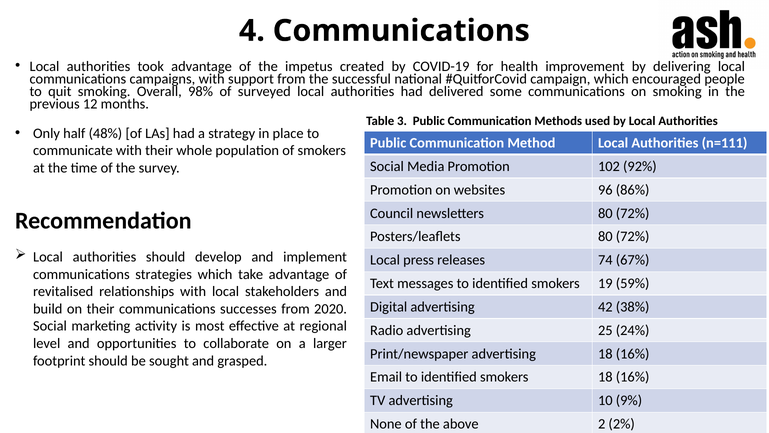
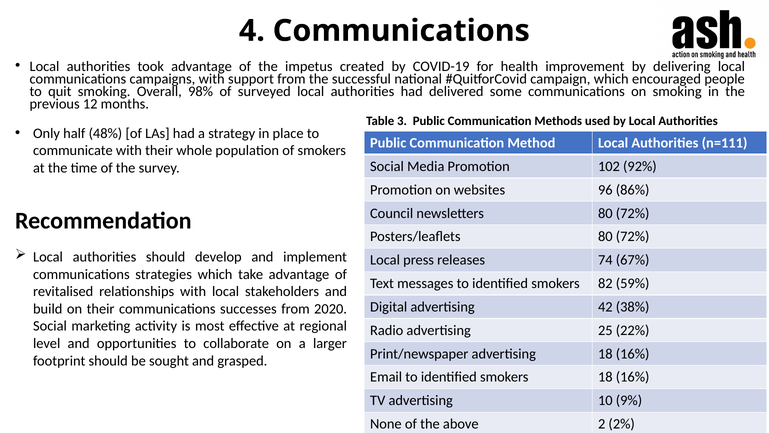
19: 19 -> 82 (605, 283)
24%: 24% -> 22% (633, 330)
